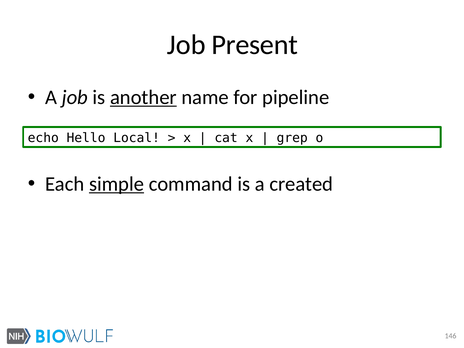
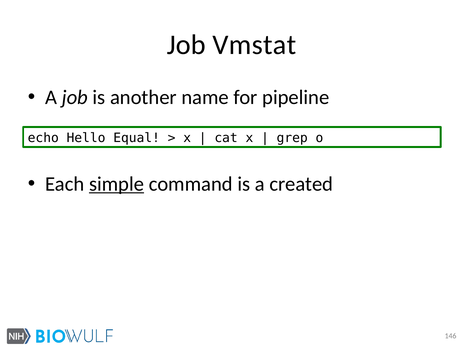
Present: Present -> Vmstat (254, 45)
another underline: present -> none (143, 97)
Local: Local -> Equal (137, 138)
